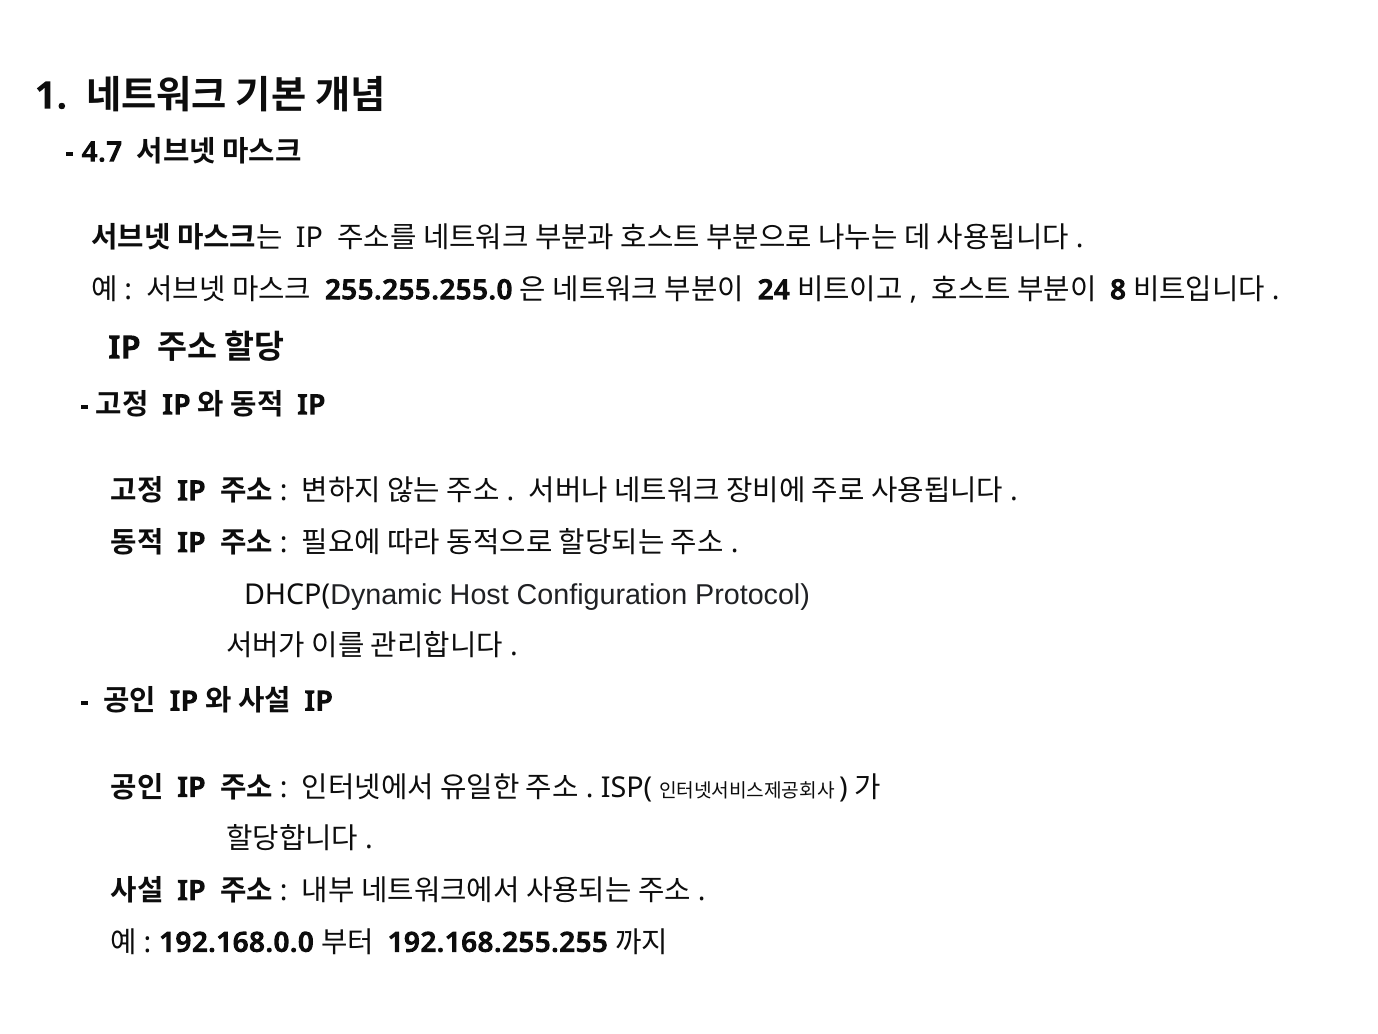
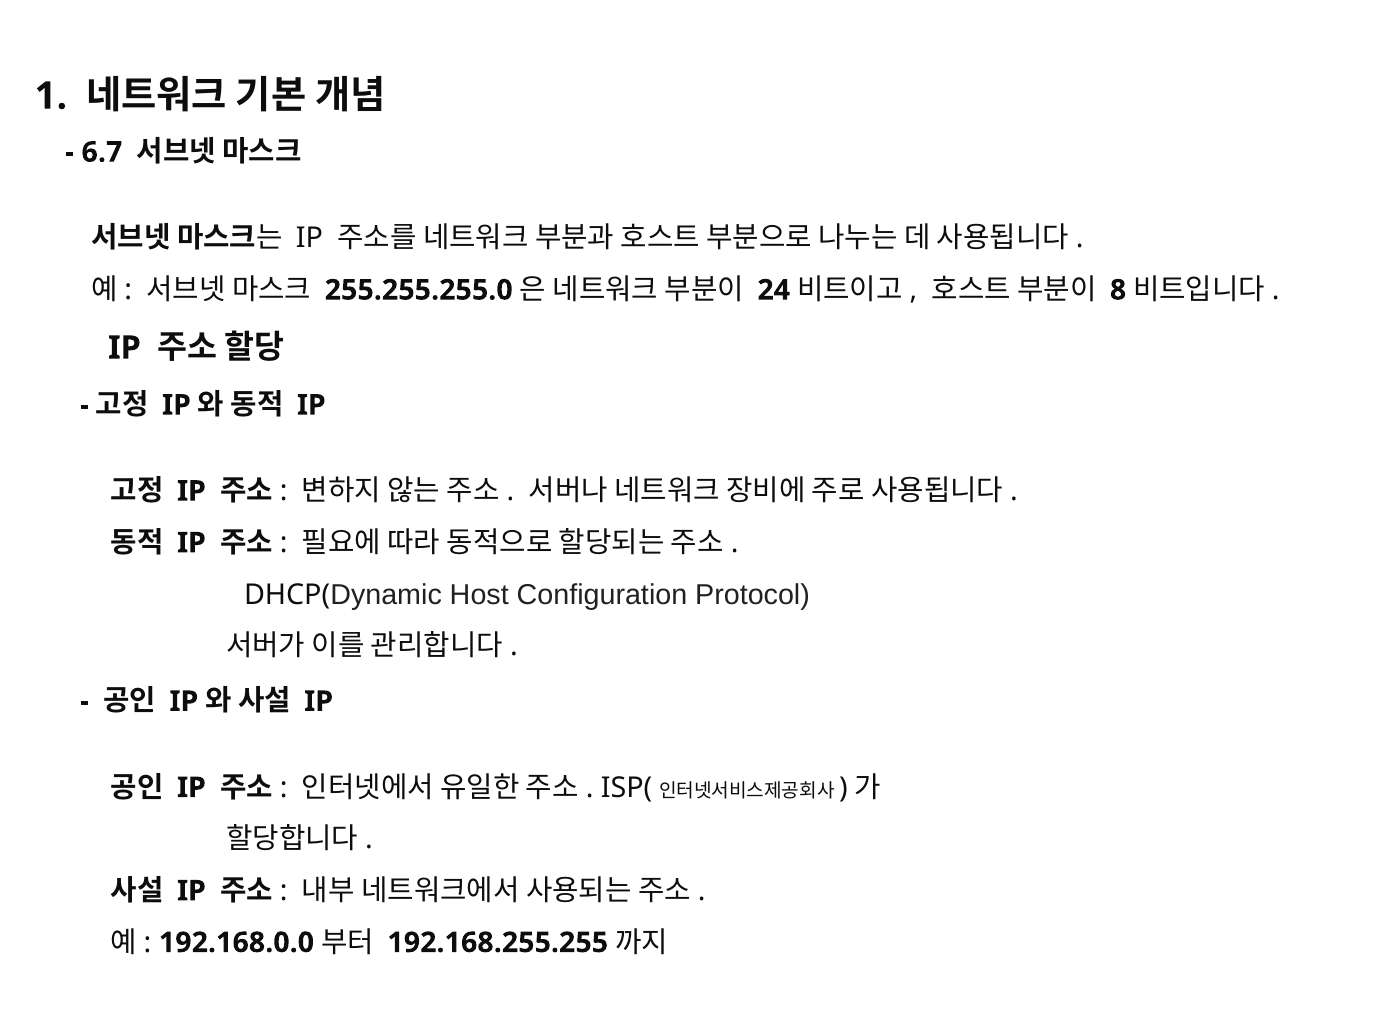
4.7: 4.7 -> 6.7 (102, 152)
